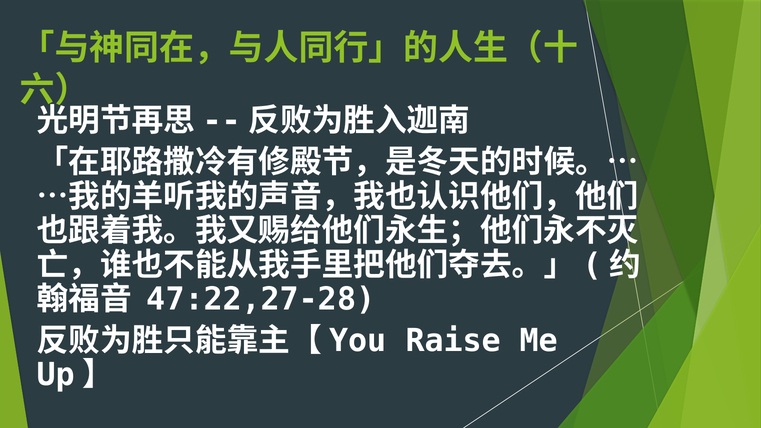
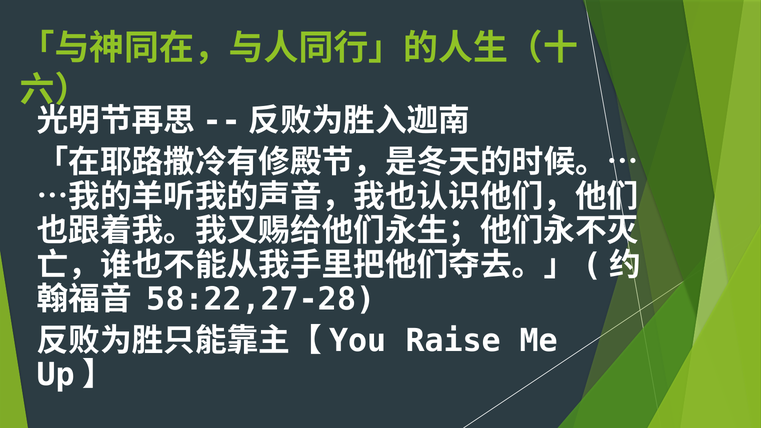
47:22,27-28: 47:22,27-28 -> 58:22,27-28 (261, 299)
